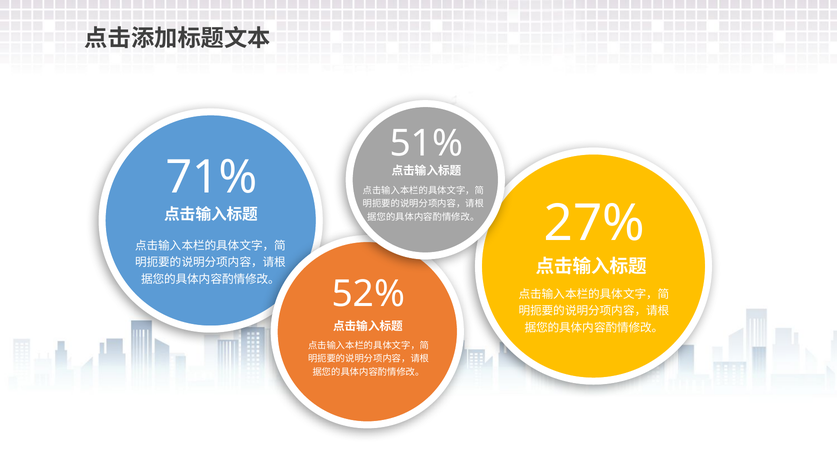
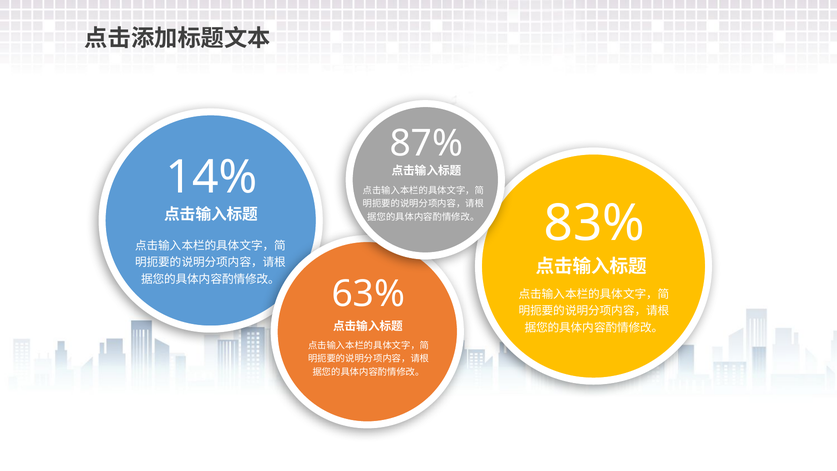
51%: 51% -> 87% (426, 143)
71%: 71% -> 14% (212, 177)
27%: 27% -> 83% (594, 224)
52%: 52% -> 63% (368, 294)
